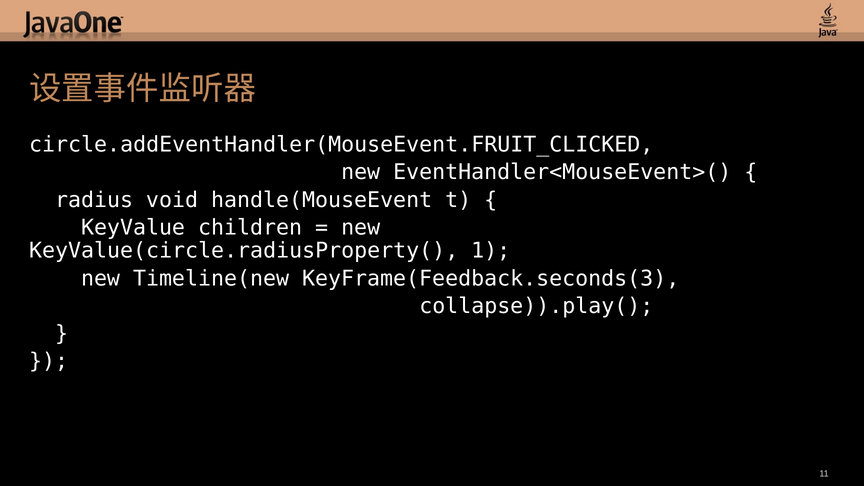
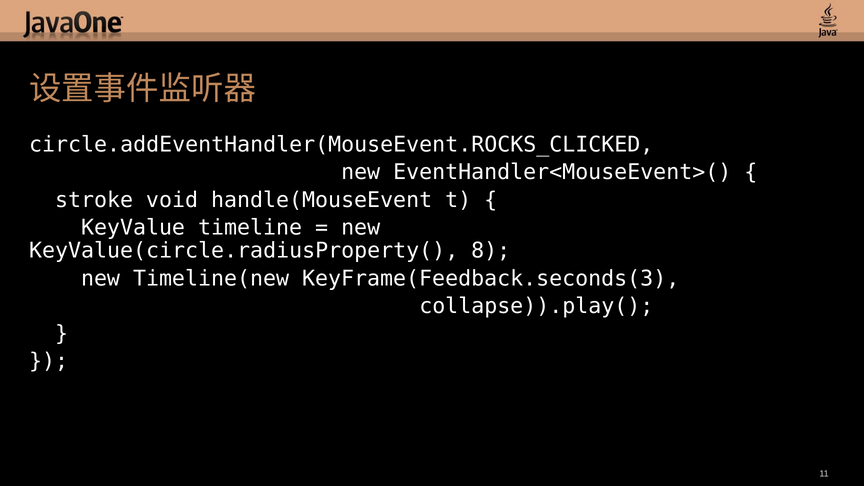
circle.addEventHandler(MouseEvent.FRUIT_CLICKED: circle.addEventHandler(MouseEvent.FRUIT_CLICKED -> circle.addEventHandler(MouseEvent.ROCKS_CLICKED (341, 145)
radius: radius -> stroke (94, 200)
children: children -> timeline (250, 228)
1: 1 -> 8 (491, 251)
